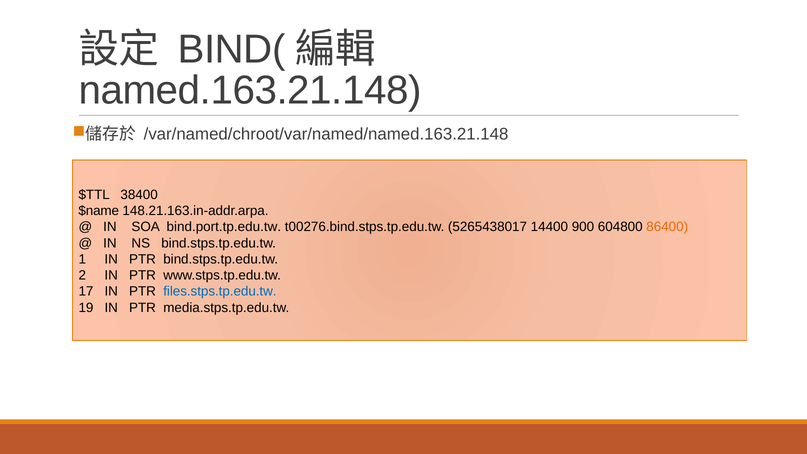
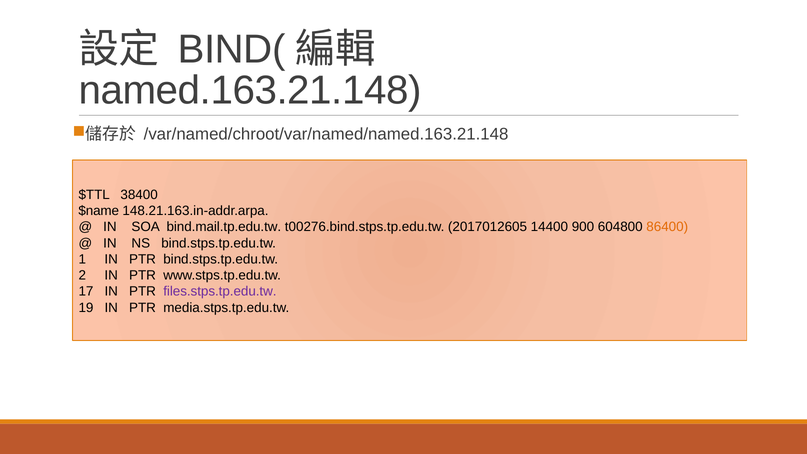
bind.port.tp.edu.tw: bind.port.tp.edu.tw -> bind.mail.tp.edu.tw (224, 227)
5265438017: 5265438017 -> 2017012605 (488, 227)
files.stps.tp.edu.tw colour: blue -> purple (220, 291)
